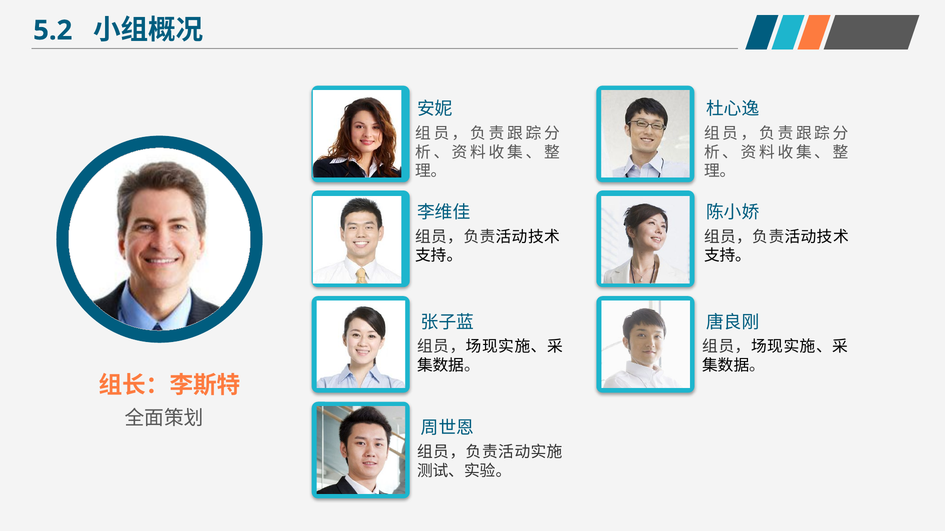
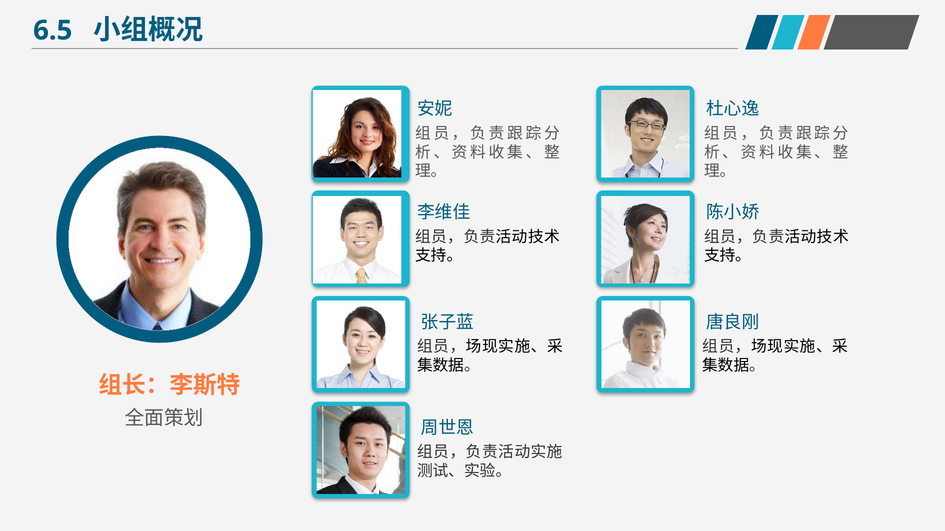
5.2: 5.2 -> 6.5 (53, 30)
